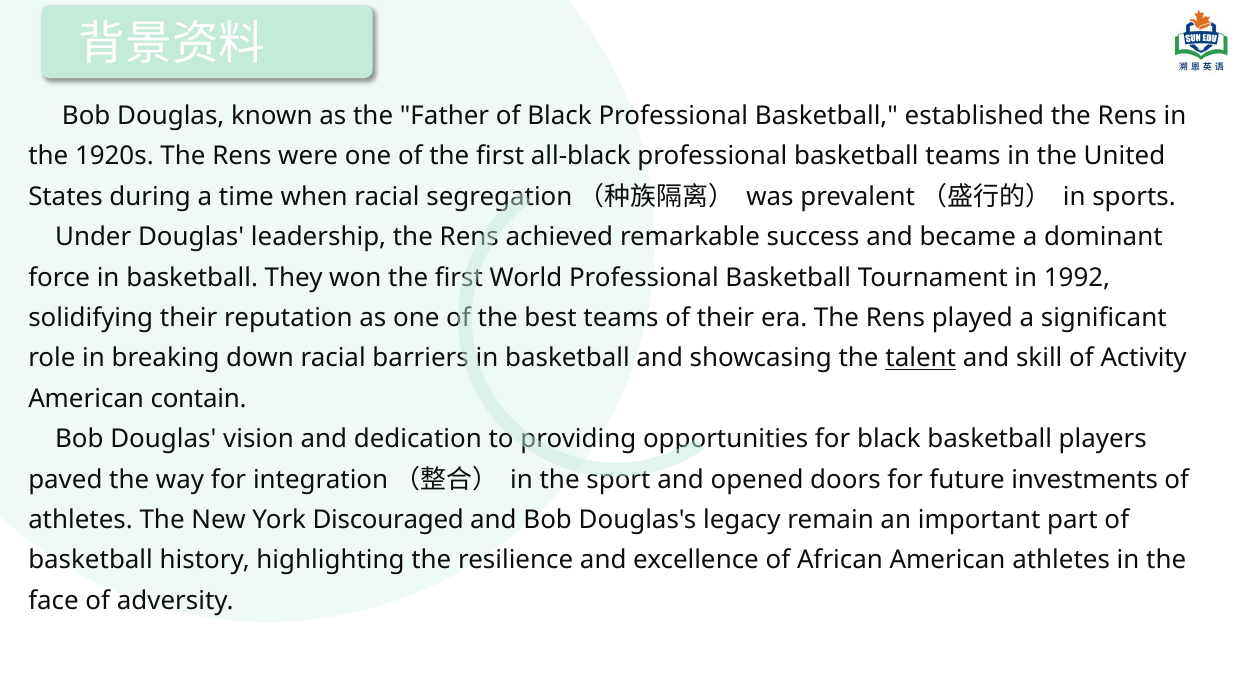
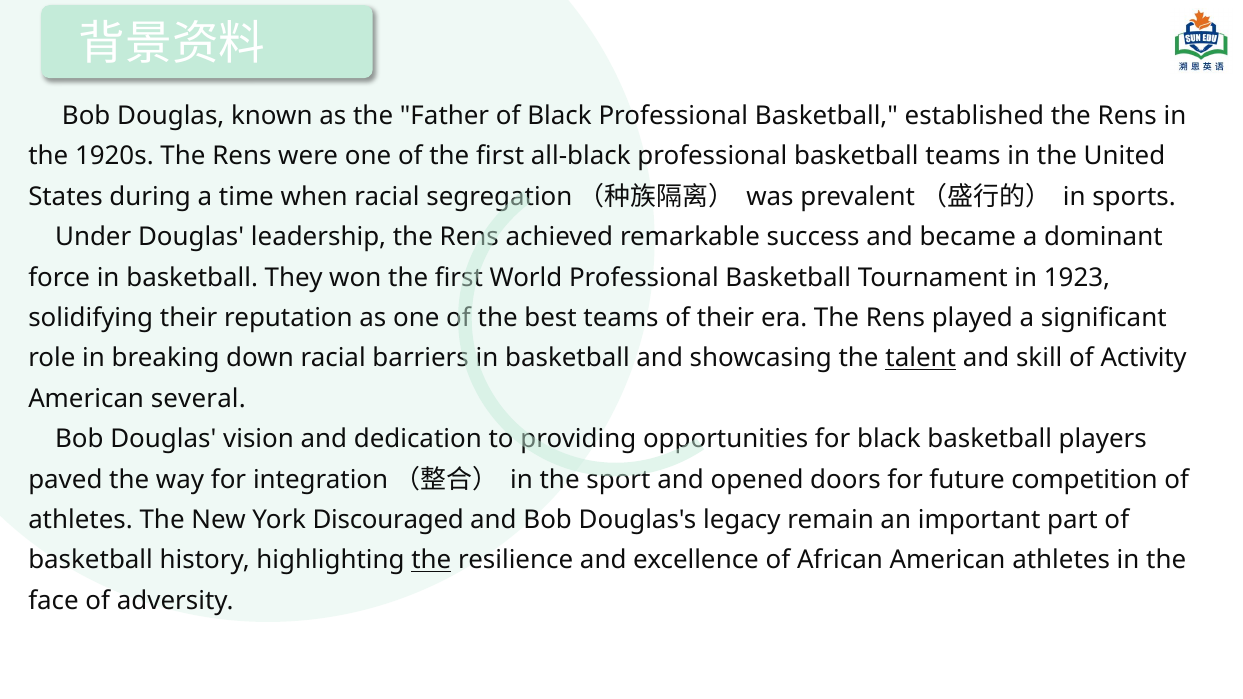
1992: 1992 -> 1923 (1077, 278)
contain: contain -> several (198, 399)
investments: investments -> competition (1085, 480)
the underline: none -> present (431, 560)
